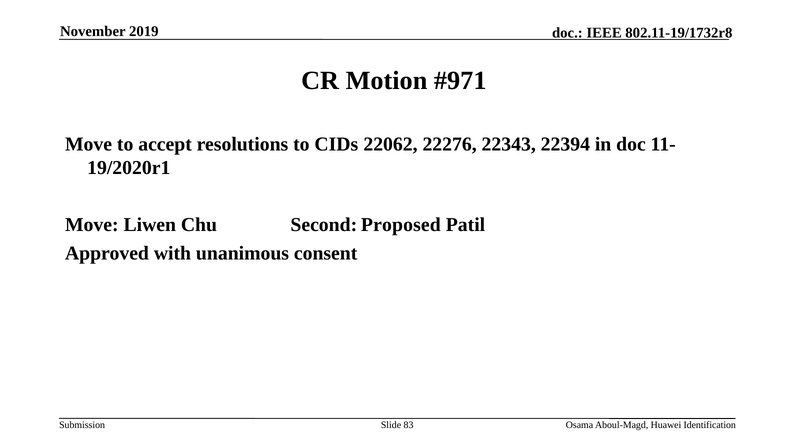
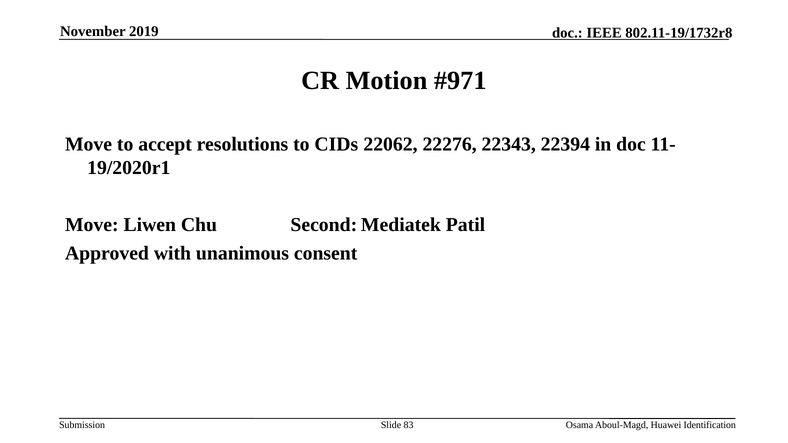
Proposed: Proposed -> Mediatek (401, 225)
